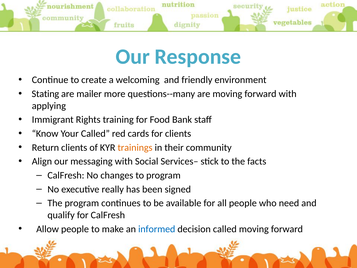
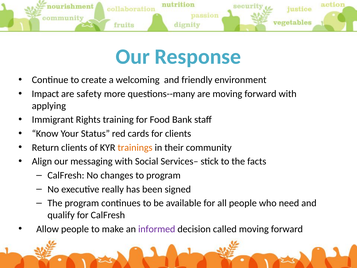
Stating: Stating -> Impact (45, 94)
mailer: mailer -> safety (89, 94)
Your Called: Called -> Status (95, 133)
informed colour: blue -> purple (157, 229)
